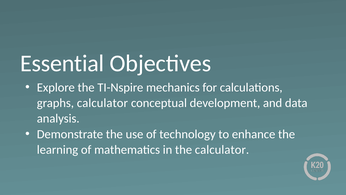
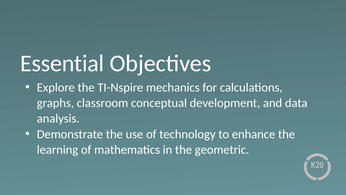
graphs calculator: calculator -> classroom (102, 103)
the calculator: calculator -> geometric (222, 149)
